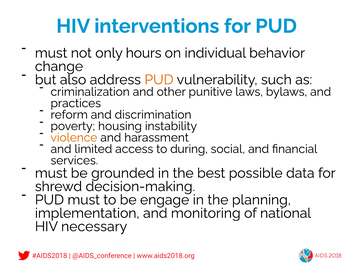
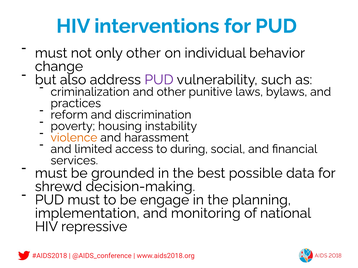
only hours: hours -> other (143, 53)
PUD colour: orange -> purple (159, 80)
necessary: necessary -> repressive (94, 227)
